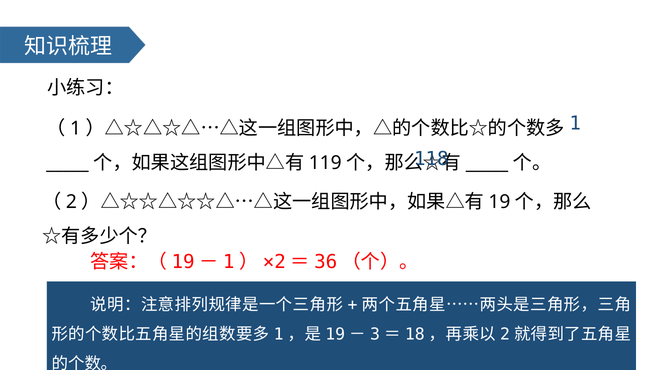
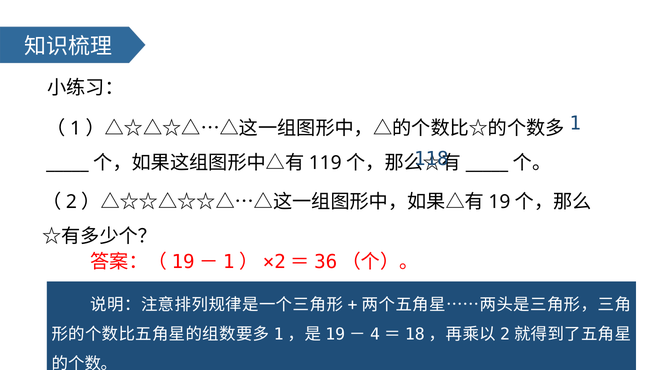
3: 3 -> 4 (375, 335)
